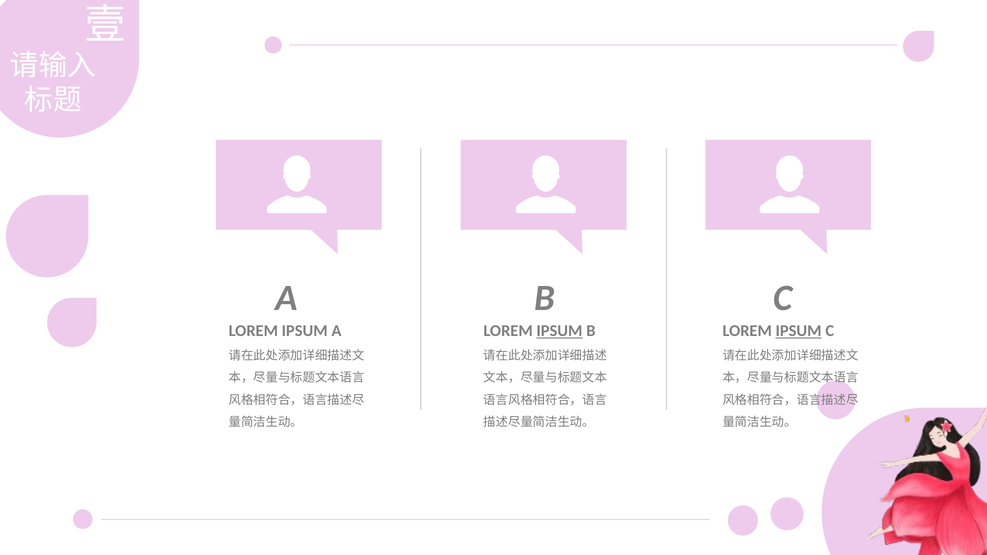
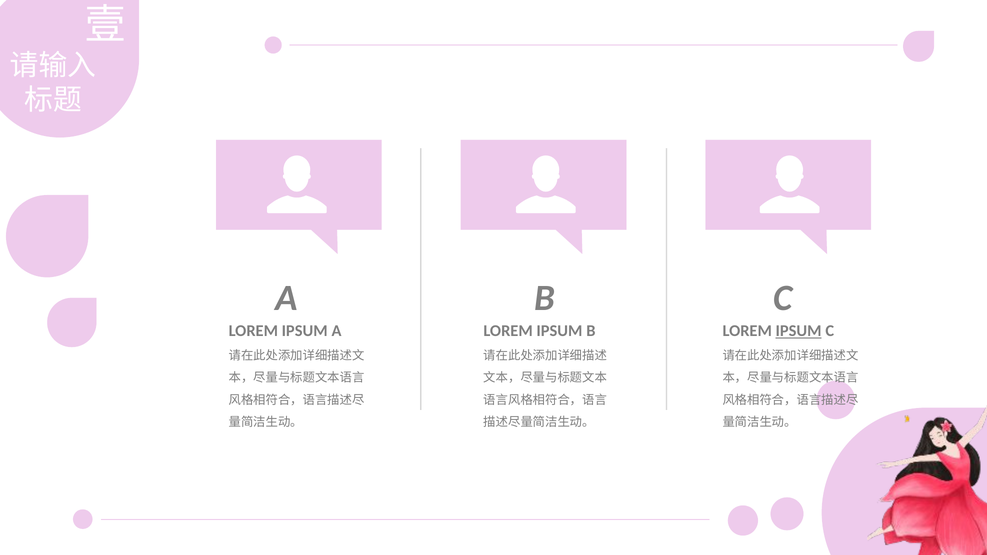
IPSUM underline: present -> none (559, 331)
